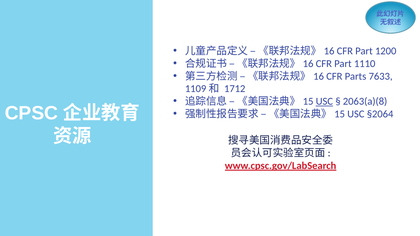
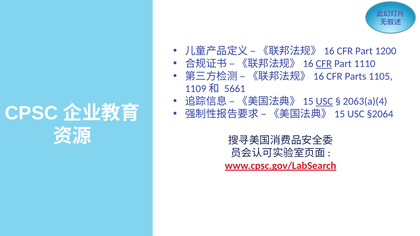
CFR underline: none -> present (324, 64)
7633: 7633 -> 1105 (381, 76)
1712: 1712 -> 5661 (235, 89)
2063(a)(8: 2063(a)(8 -> 2063(a)(4 (365, 102)
